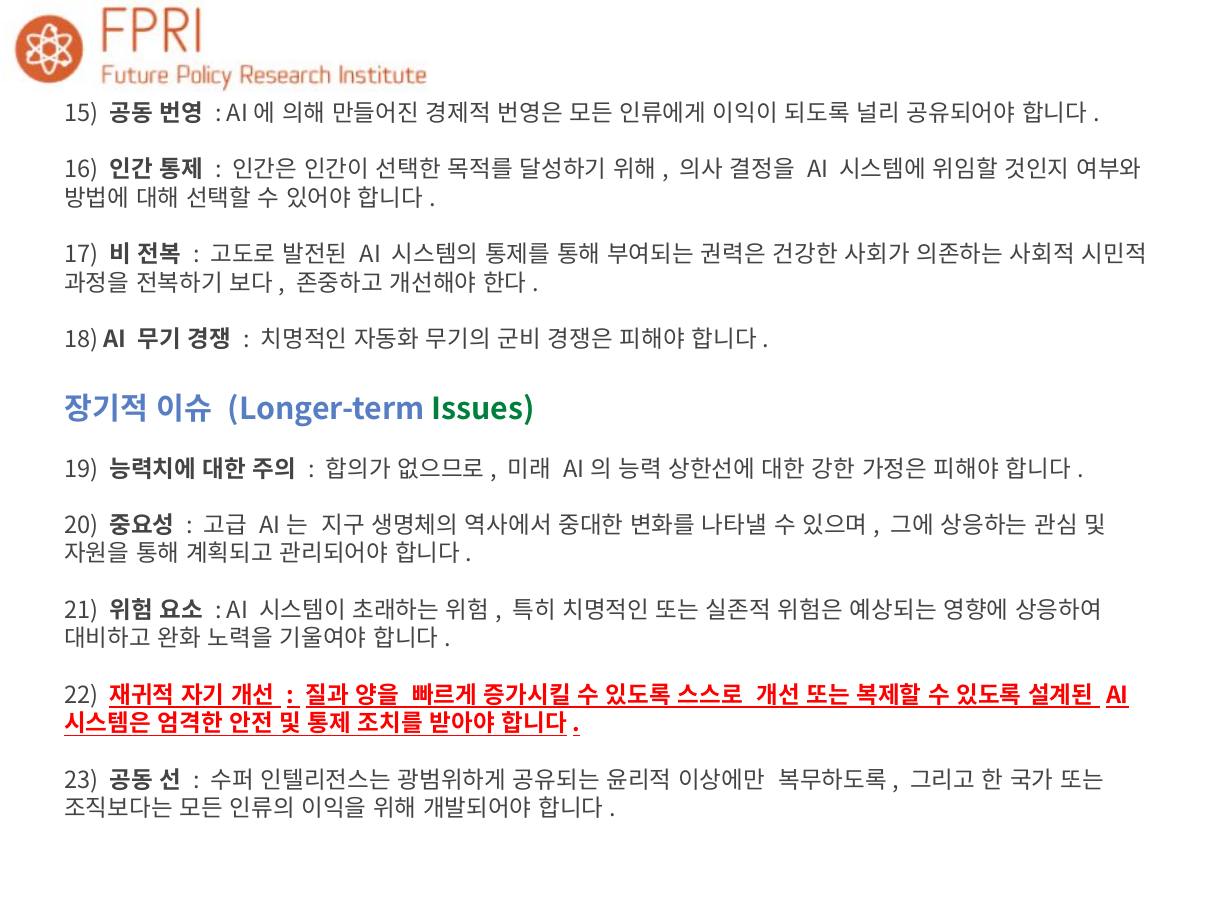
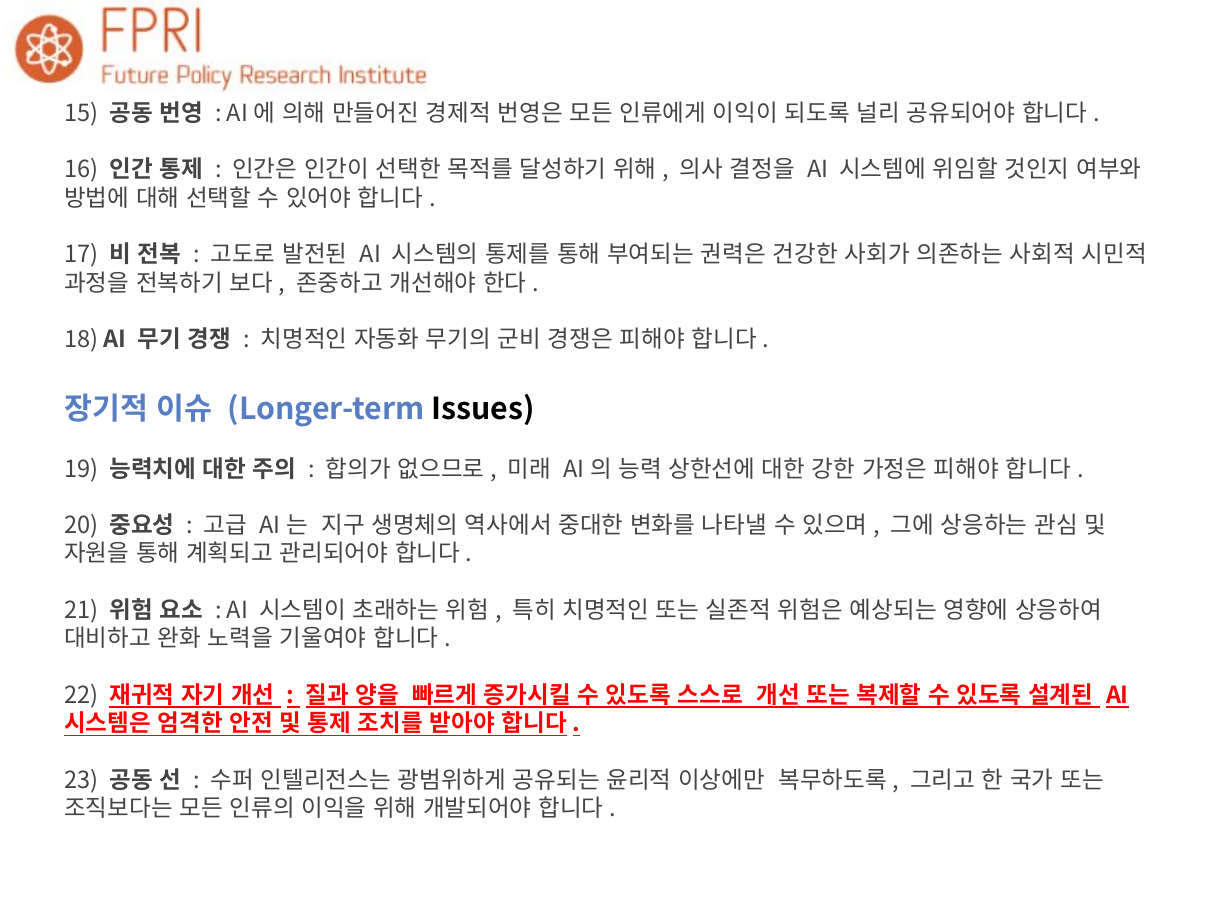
Issues colour: green -> black (483, 409)
